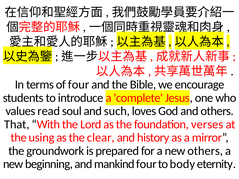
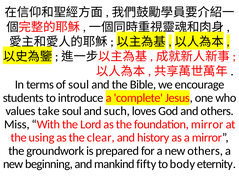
of four: four -> soul (79, 85)
read: read -> take (49, 111)
That: That -> Miss (17, 125)
foundation verses: verses -> mirror (207, 125)
mankind four: four -> fifty (146, 164)
